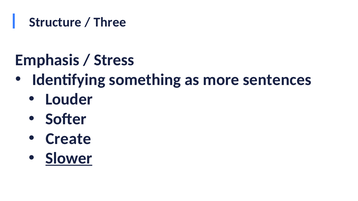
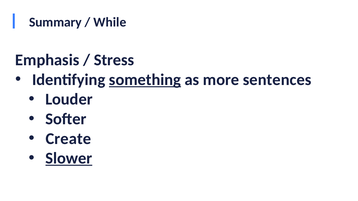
Structure: Structure -> Summary (55, 22)
Three: Three -> While (110, 22)
something underline: none -> present (145, 80)
